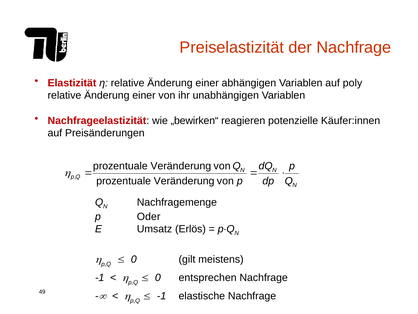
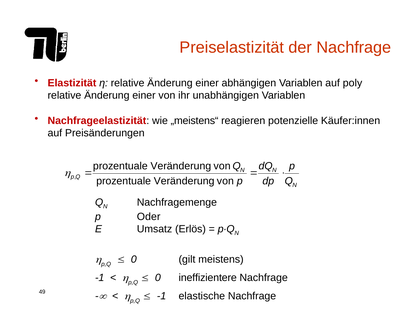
„bewirken“: „bewirken“ -> „meistens“ (195, 120)
entsprechen: entsprechen -> ineffizientere (208, 277)
